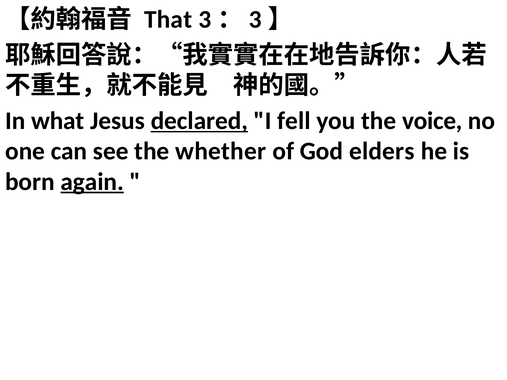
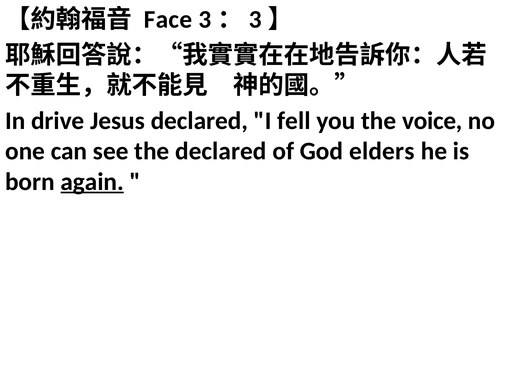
That: That -> Face (168, 20)
what: what -> drive (58, 121)
declared underline: present -> none (199, 121)
the whether: whether -> declared (221, 151)
